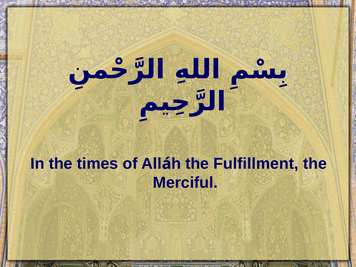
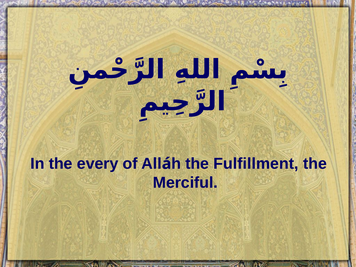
times: times -> every (98, 164)
